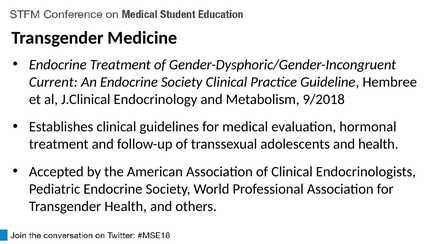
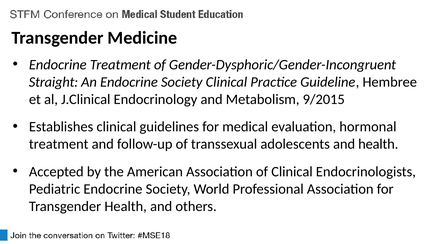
Current: Current -> Straight (53, 82)
9/2018: 9/2018 -> 9/2015 (324, 99)
